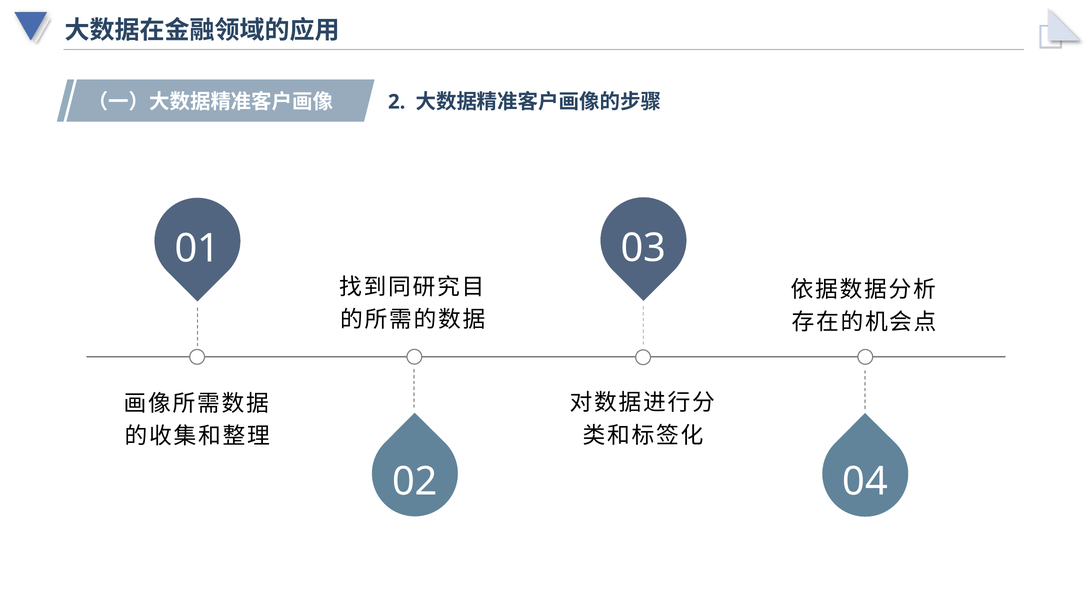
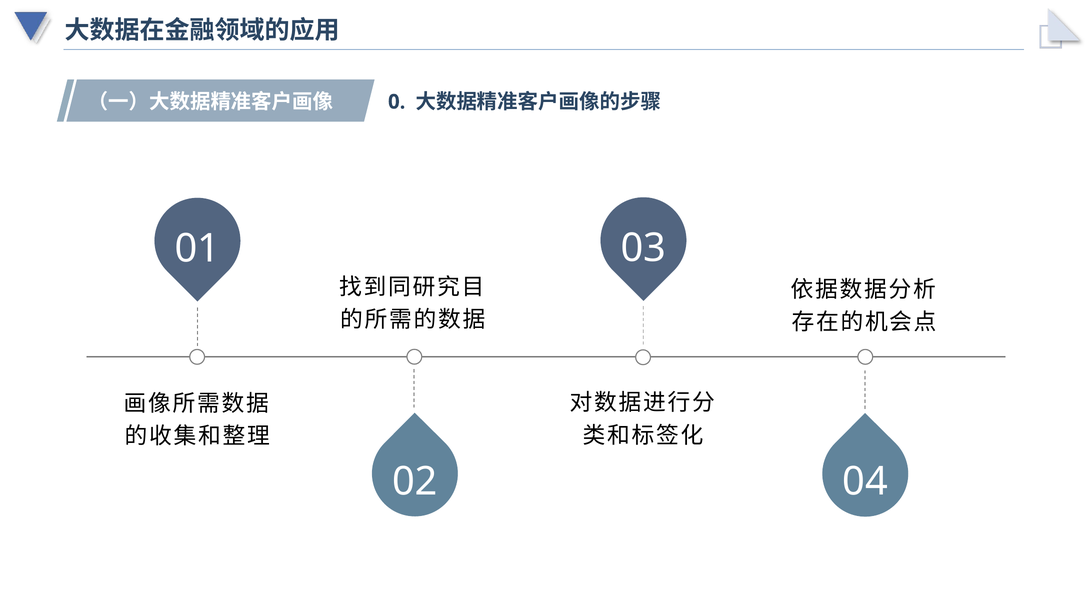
2: 2 -> 0 (397, 102)
